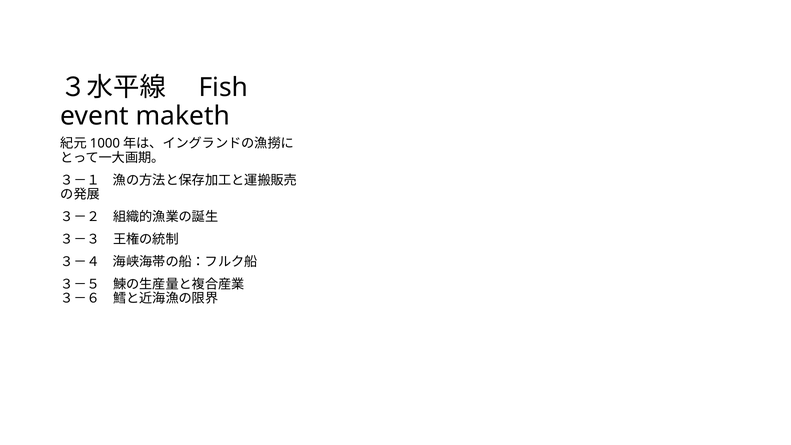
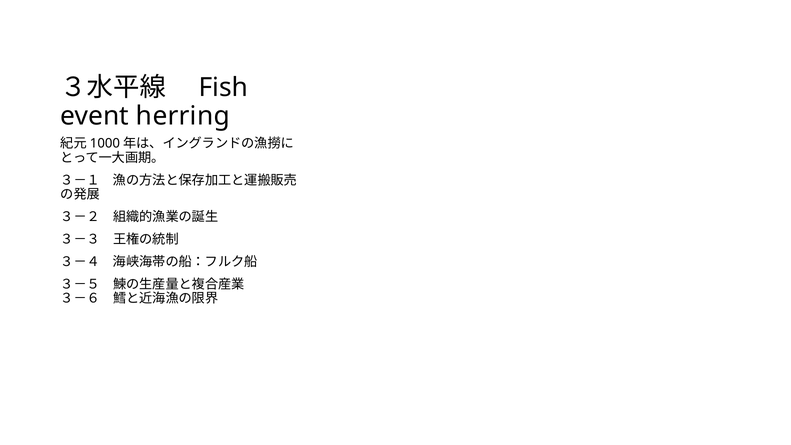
maketh: maketh -> herring (183, 116)
